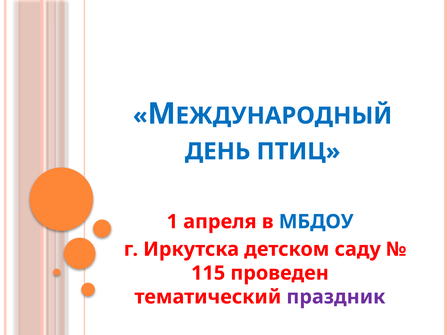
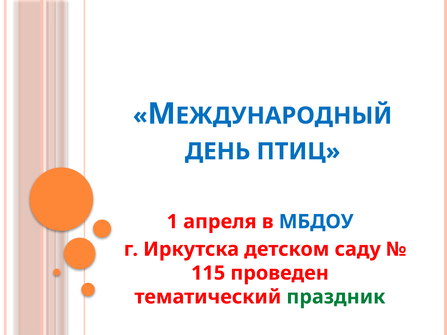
праздник colour: purple -> green (336, 297)
